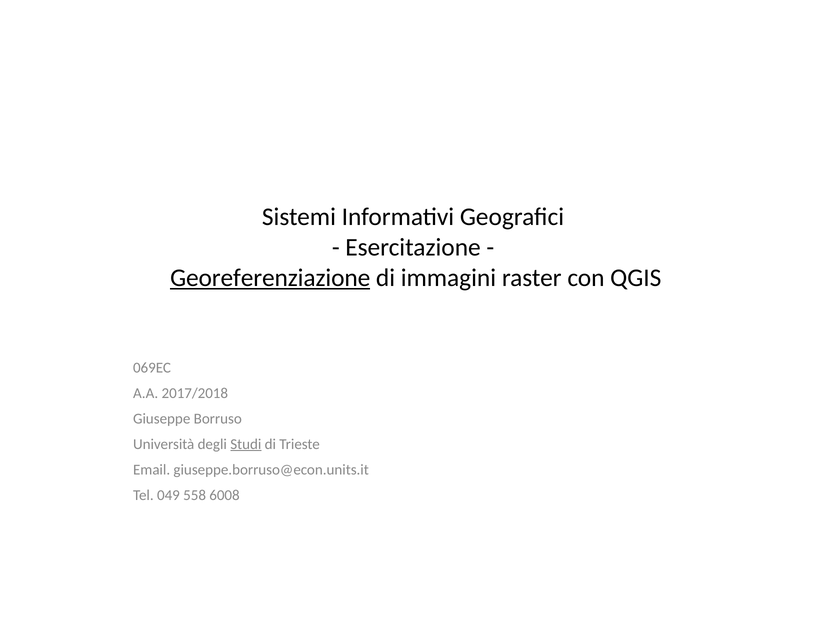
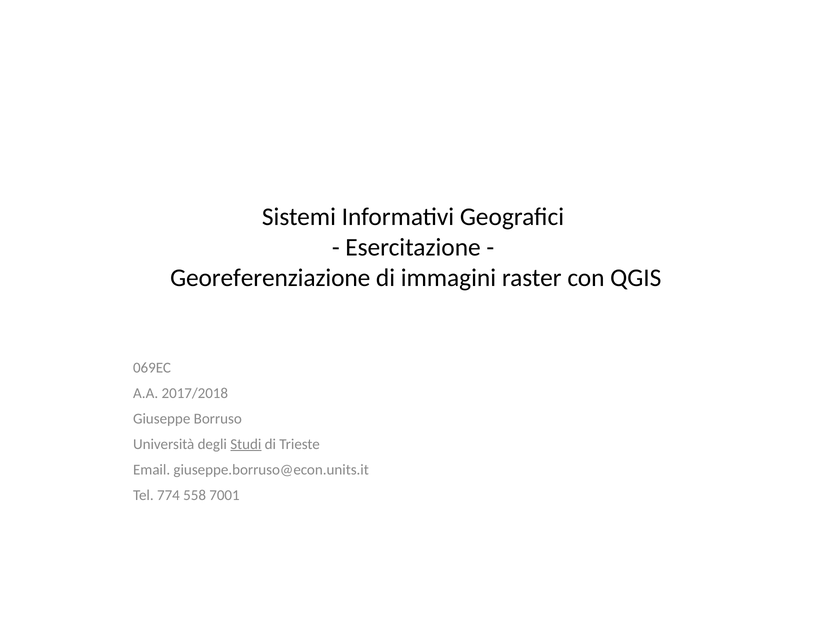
Georeferenziazione underline: present -> none (270, 278)
049: 049 -> 774 (168, 495)
6008: 6008 -> 7001 (225, 495)
